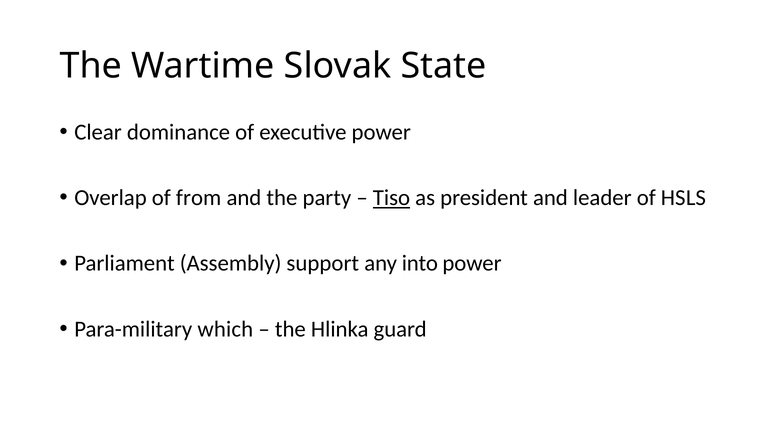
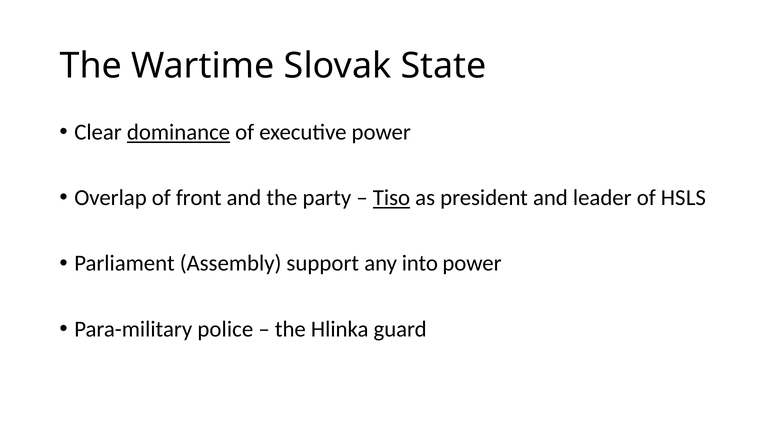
dominance underline: none -> present (179, 132)
from: from -> front (199, 198)
which: which -> police (225, 329)
